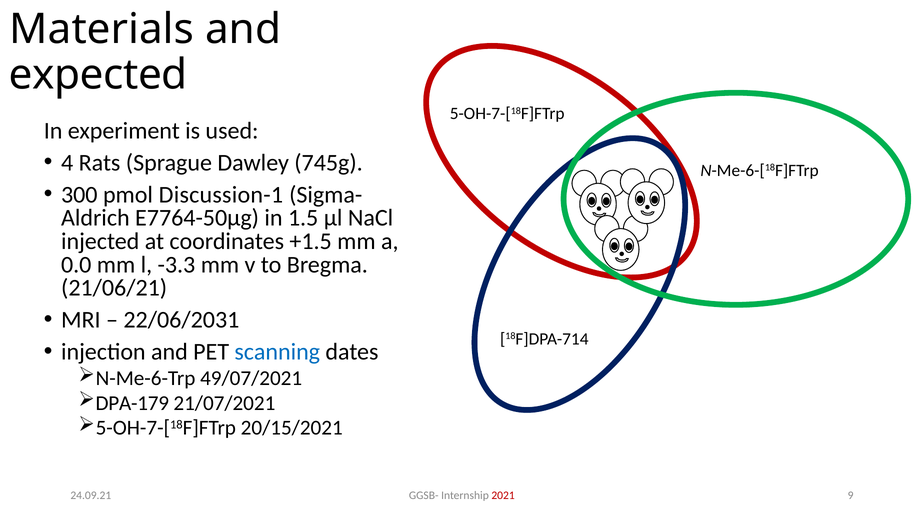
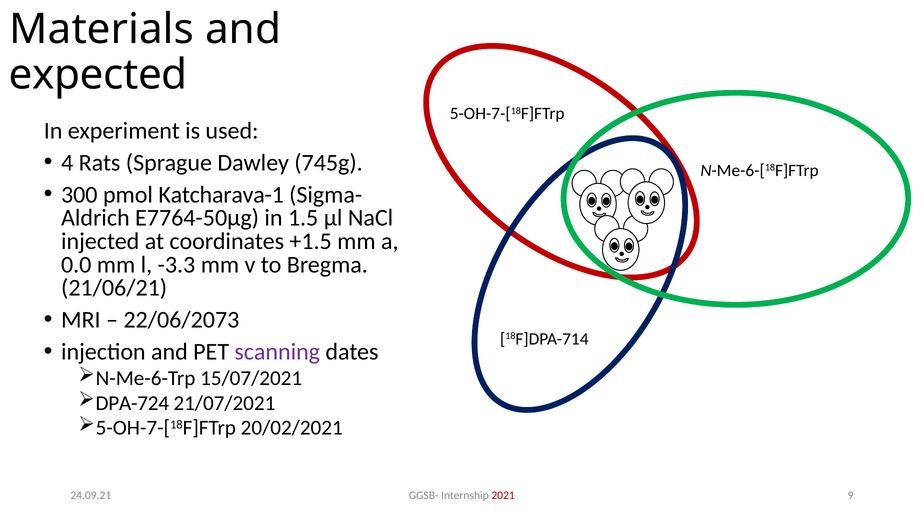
Discussion-1: Discussion-1 -> Katcharava-1 (221, 195)
22/06/2031: 22/06/2031 -> 22/06/2073 (181, 320)
scanning colour: blue -> purple (277, 352)
49/07/2021: 49/07/2021 -> 15/07/2021 (251, 379)
DPA-179: DPA-179 -> DPA-724 (132, 404)
20/15/2021: 20/15/2021 -> 20/02/2021 (292, 429)
